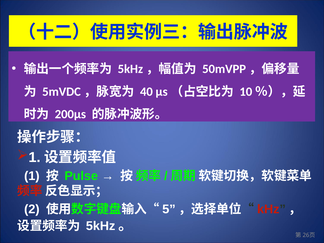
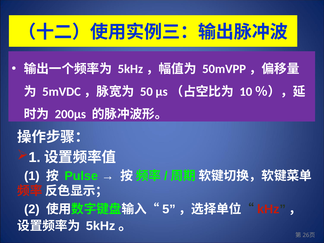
40: 40 -> 50 (146, 92)
